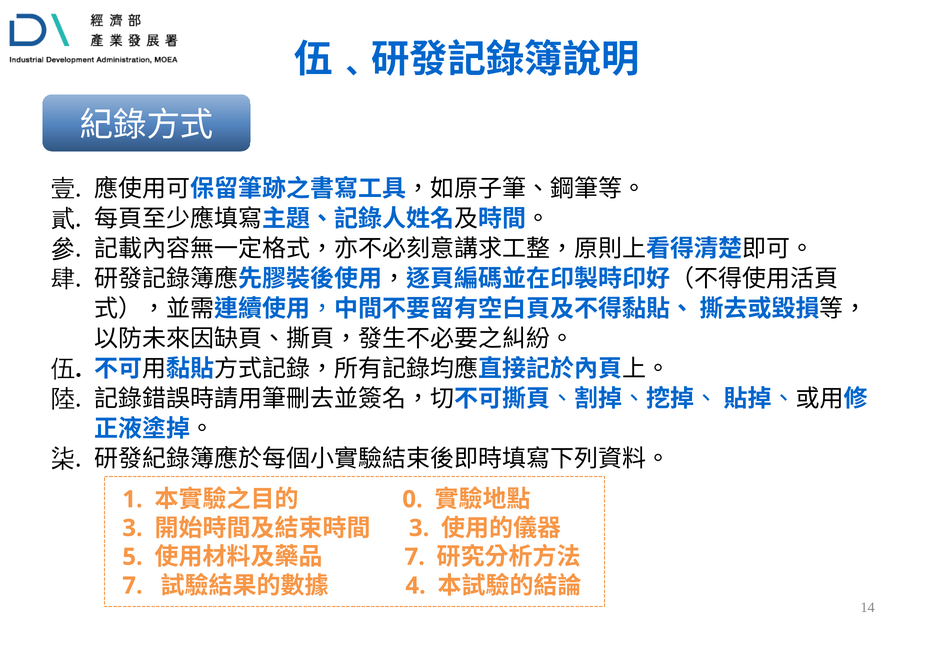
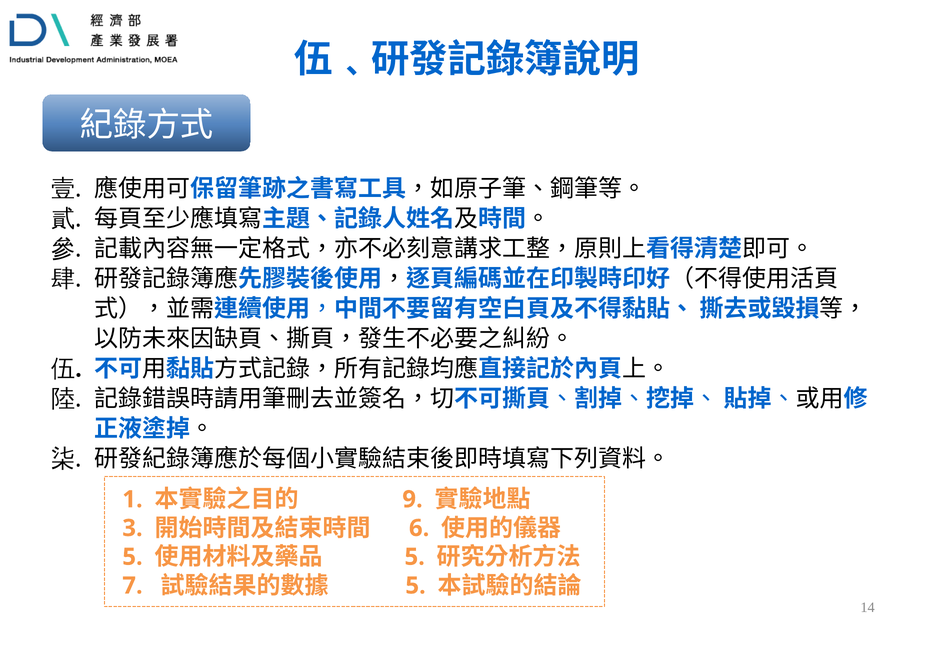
0: 0 -> 9 (413, 499)
3: 3 -> 6 (419, 528)
7: 7 -> 5 (415, 557)
4: 4 -> 5 (416, 585)
